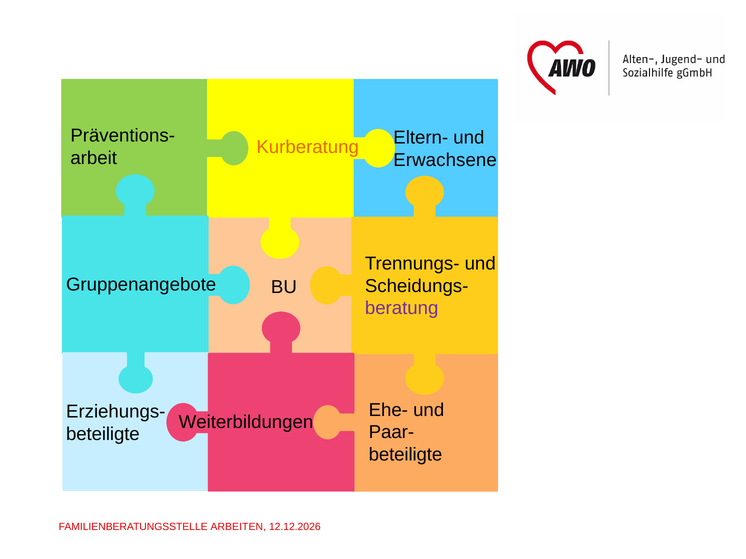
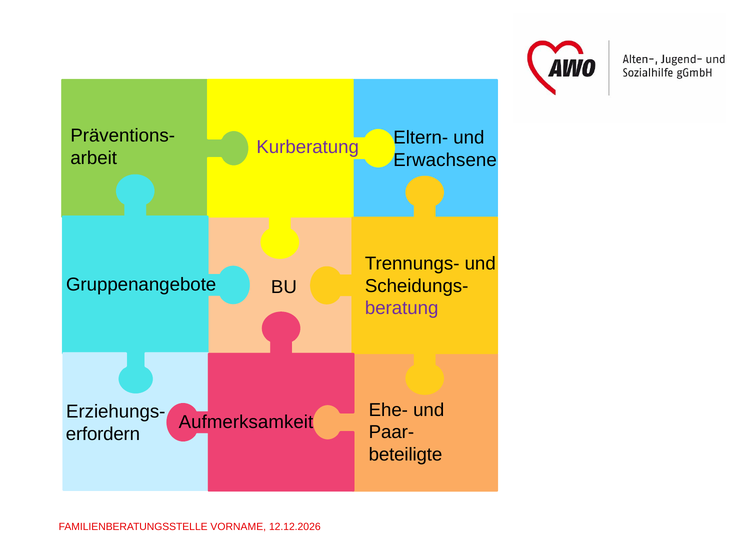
Kurberatung colour: orange -> purple (308, 147)
Weiterbildungen: Weiterbildungen -> Aufmerksamkeit (246, 423)
beteiligte: beteiligte -> erfordern (103, 434)
ARBEITEN: ARBEITEN -> VORNAME (238, 527)
